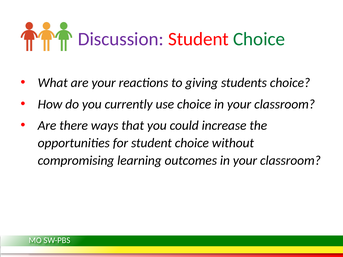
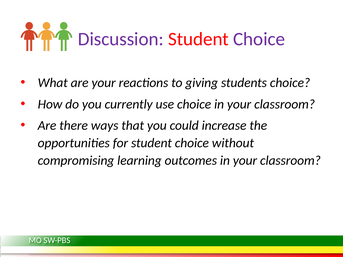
Choice colour: green -> purple (259, 39)
